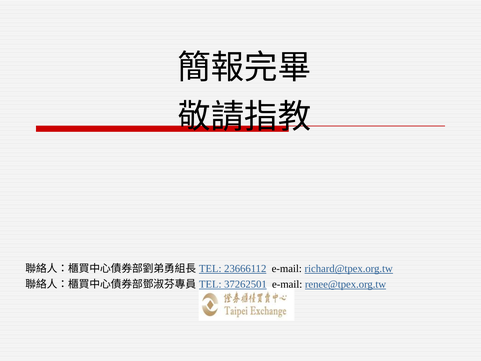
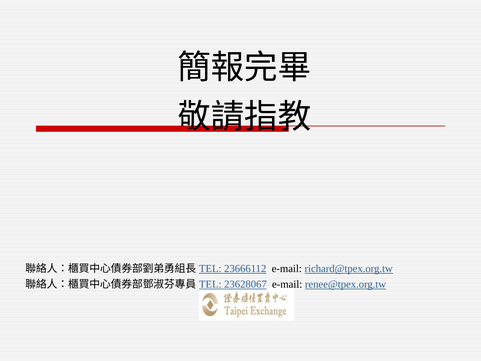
37262501: 37262501 -> 23628067 (245, 284)
